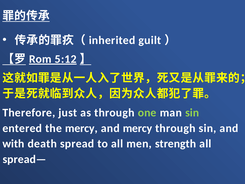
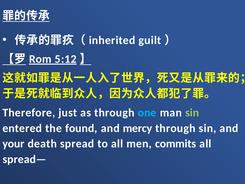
one colour: light green -> light blue (147, 113)
the mercy: mercy -> found (81, 128)
with: with -> your (13, 144)
strength: strength -> commits (176, 144)
